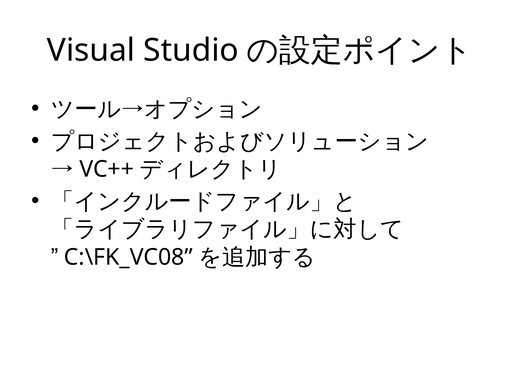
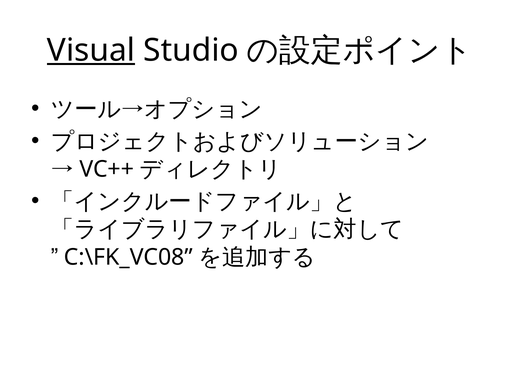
Visual underline: none -> present (91, 50)
